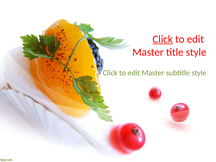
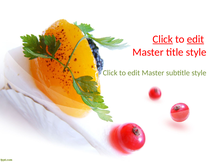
edit underline: none -> present (195, 39)
